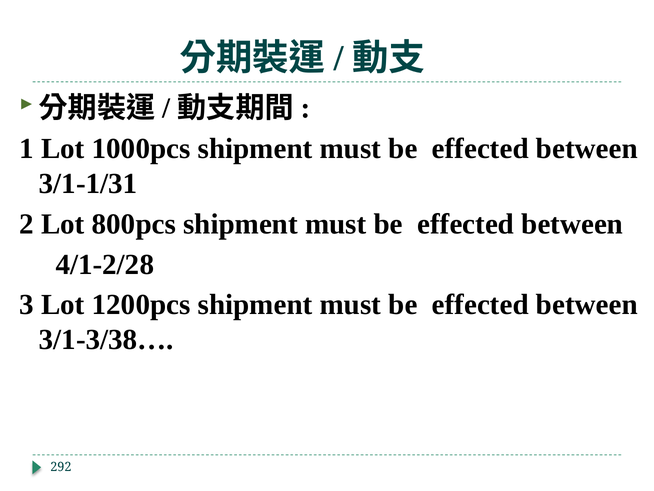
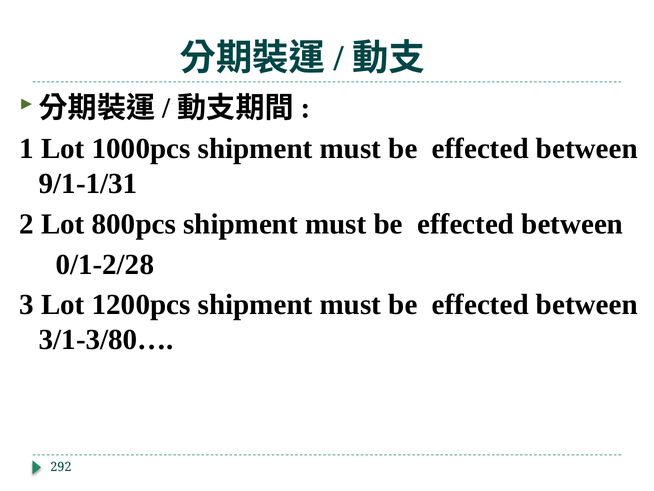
3/1-1/31: 3/1-1/31 -> 9/1-1/31 (88, 184)
4/1-2/28: 4/1-2/28 -> 0/1-2/28 (105, 264)
3/1-3/38…: 3/1-3/38… -> 3/1-3/80… (106, 339)
